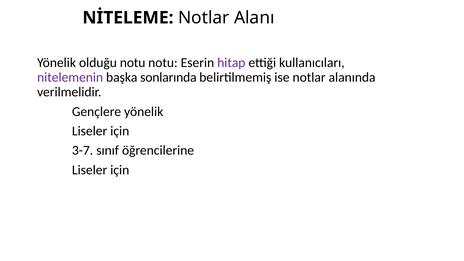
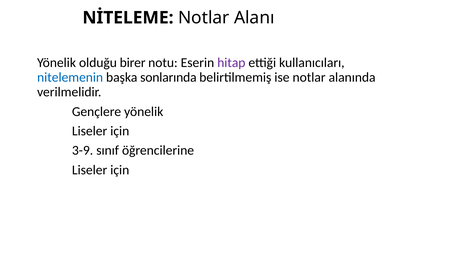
olduğu notu: notu -> birer (133, 63)
nitelemenin colour: purple -> blue (70, 77)
3-7: 3-7 -> 3-9 (83, 150)
